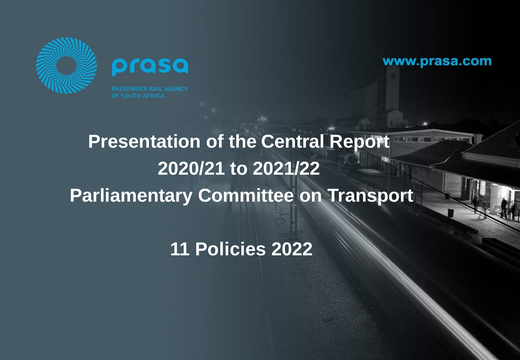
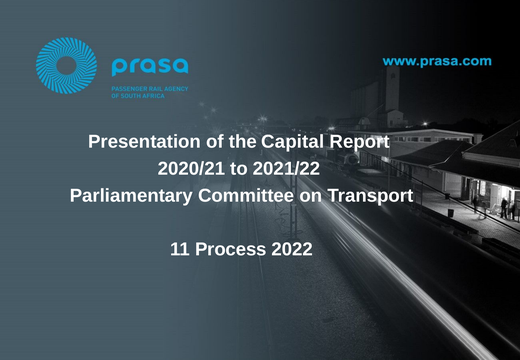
Central: Central -> Capital (293, 142)
Policies: Policies -> Process (231, 249)
